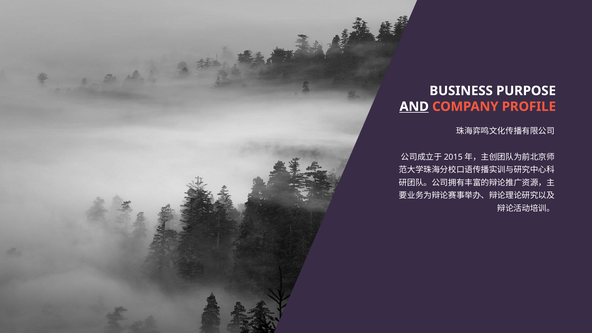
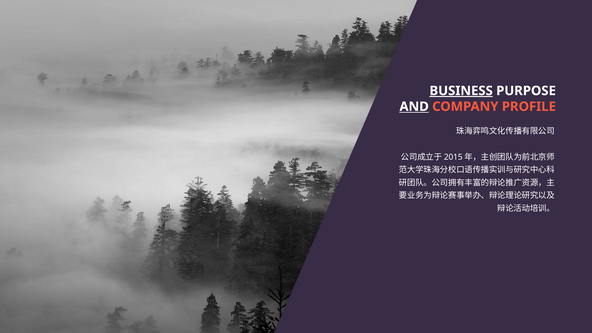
BUSINESS underline: none -> present (461, 91)
